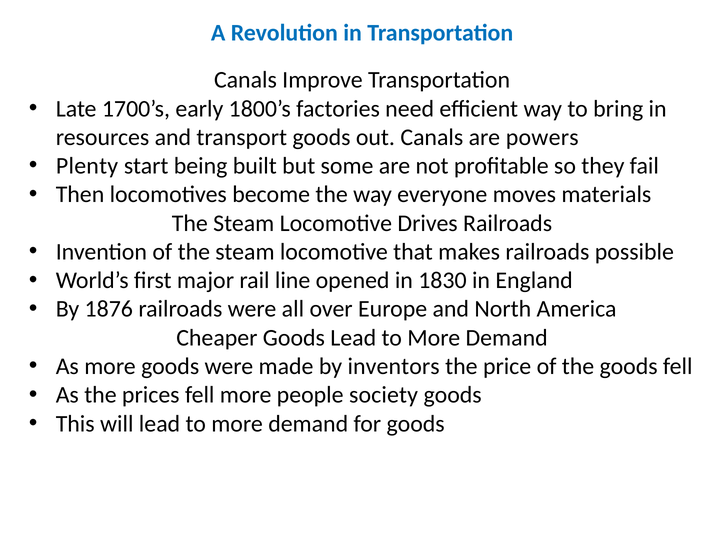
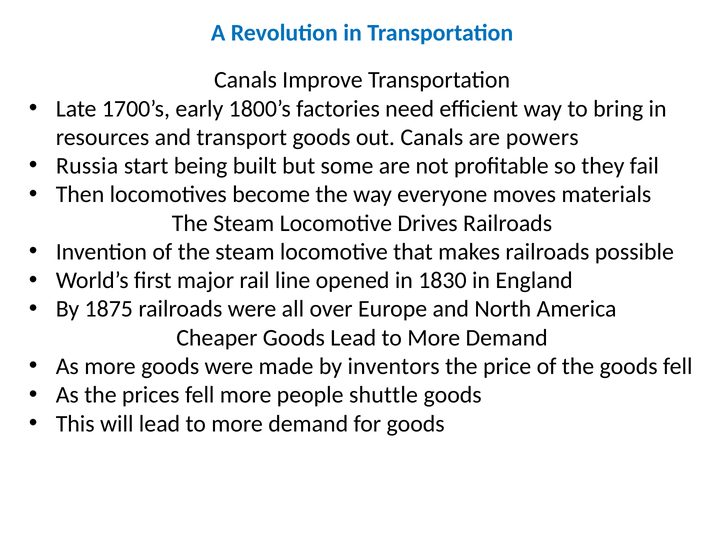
Plenty: Plenty -> Russia (87, 166)
1876: 1876 -> 1875 (109, 309)
society: society -> shuttle (383, 395)
